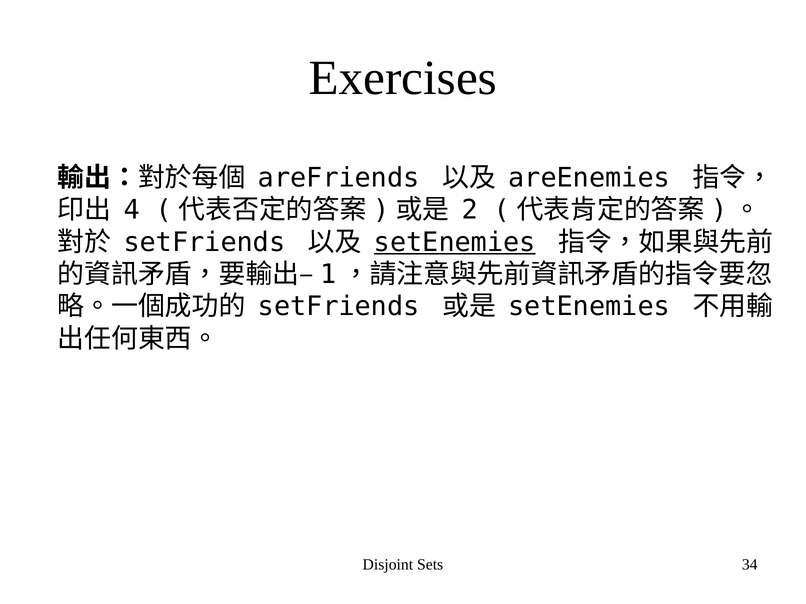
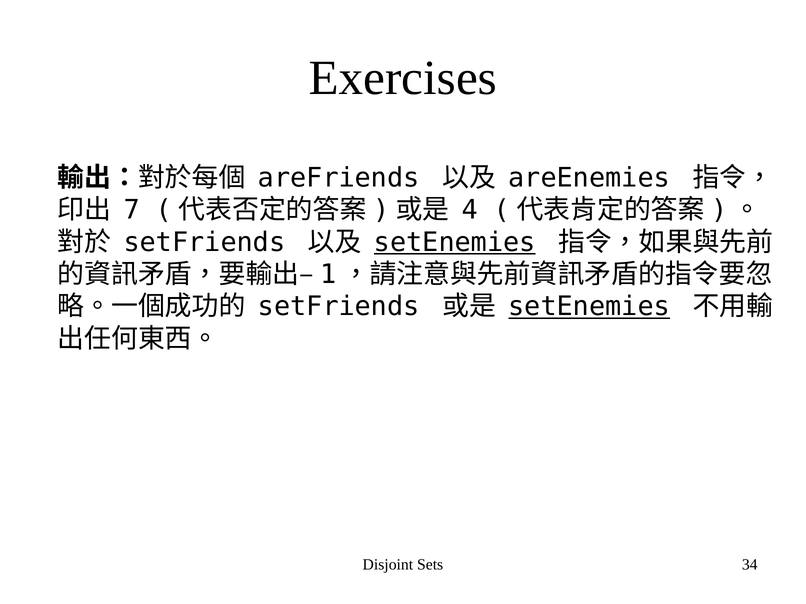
4: 4 -> 7 (132, 210)
2: 2 -> 4 (470, 210)
setEnemies underline: none -> present (589, 307)
